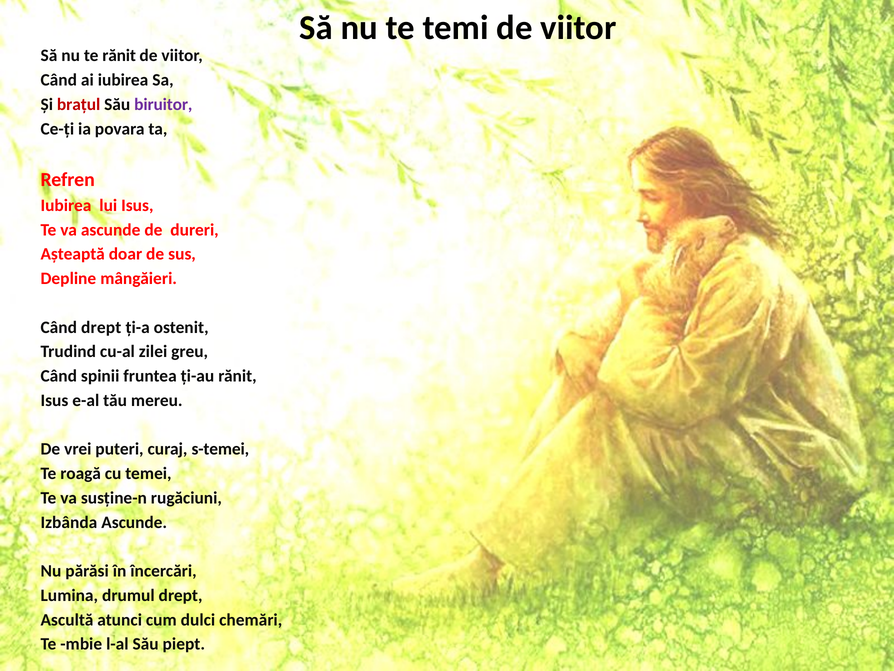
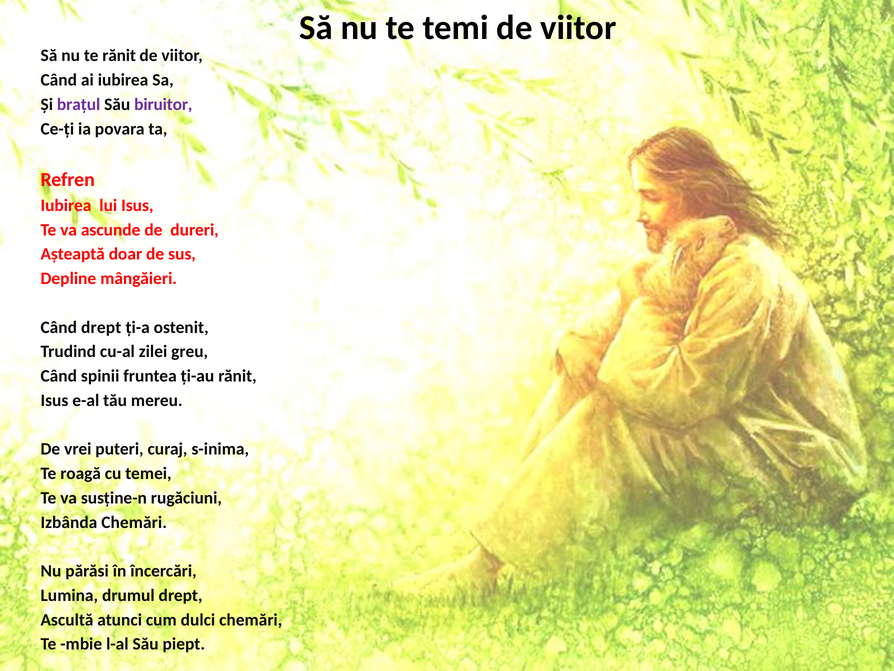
brațul colour: red -> purple (79, 104)
s-temei: s-temei -> s-inima (220, 449)
Izbânda Ascunde: Ascunde -> Chemări (134, 522)
